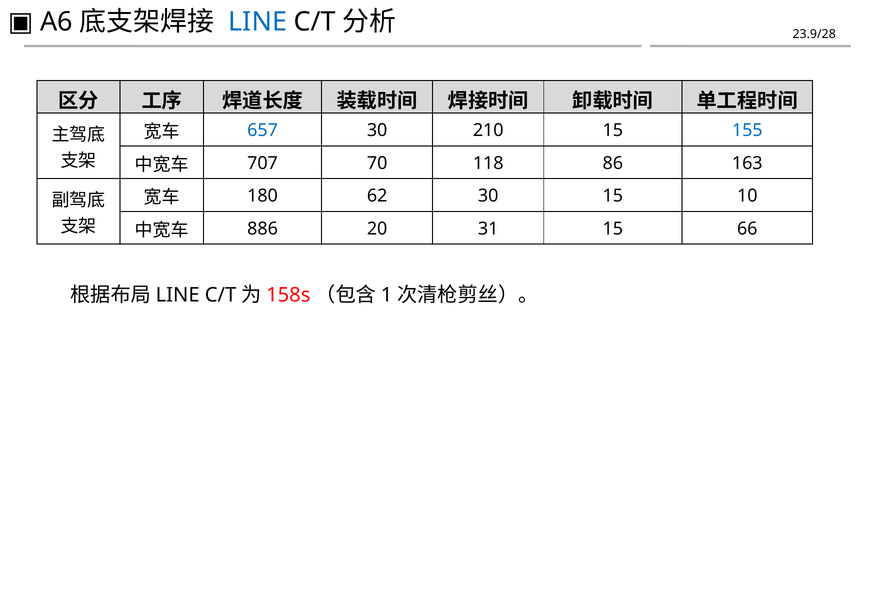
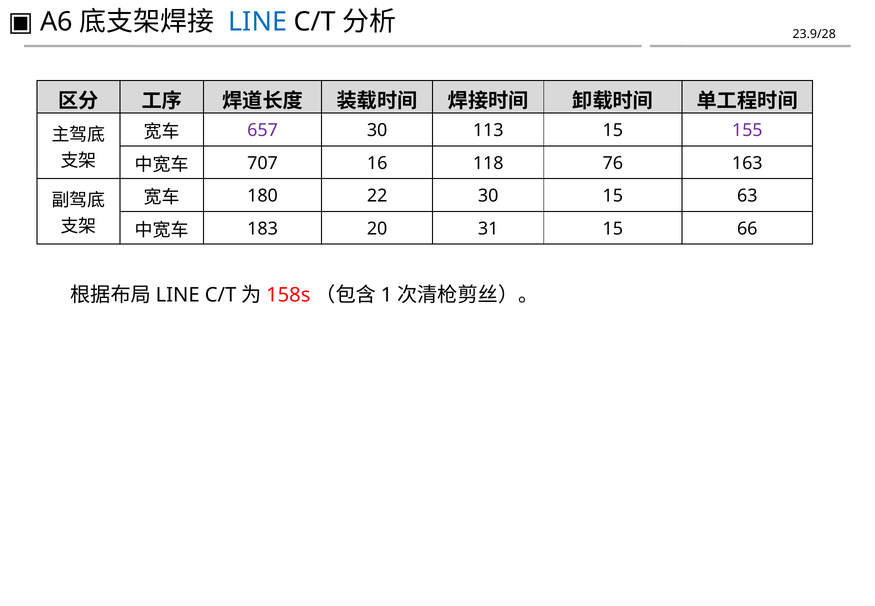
657 colour: blue -> purple (263, 130)
210: 210 -> 113 (488, 130)
155 colour: blue -> purple (747, 130)
70: 70 -> 16 (377, 163)
86: 86 -> 76 (613, 163)
62: 62 -> 22 (377, 196)
10: 10 -> 63 (747, 196)
886: 886 -> 183 (263, 229)
